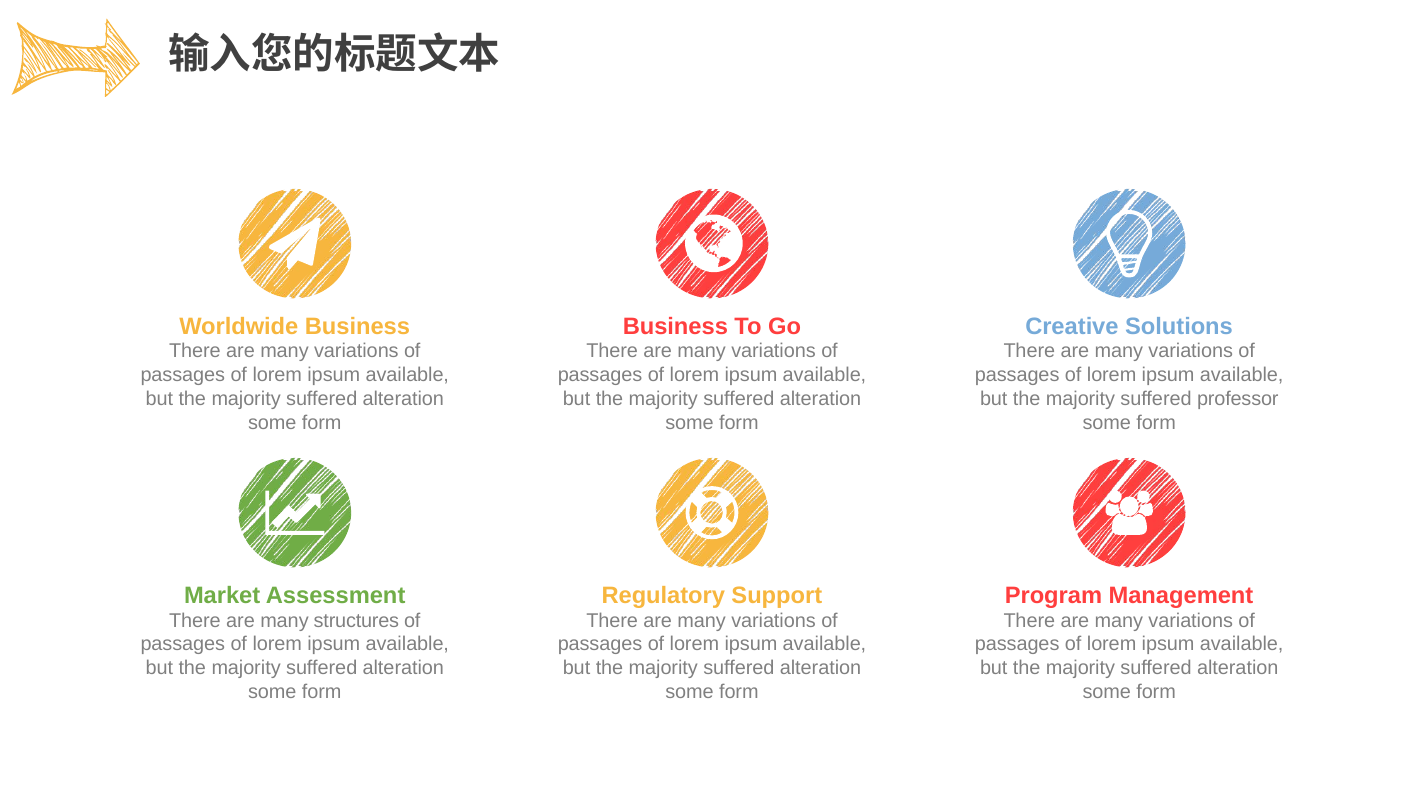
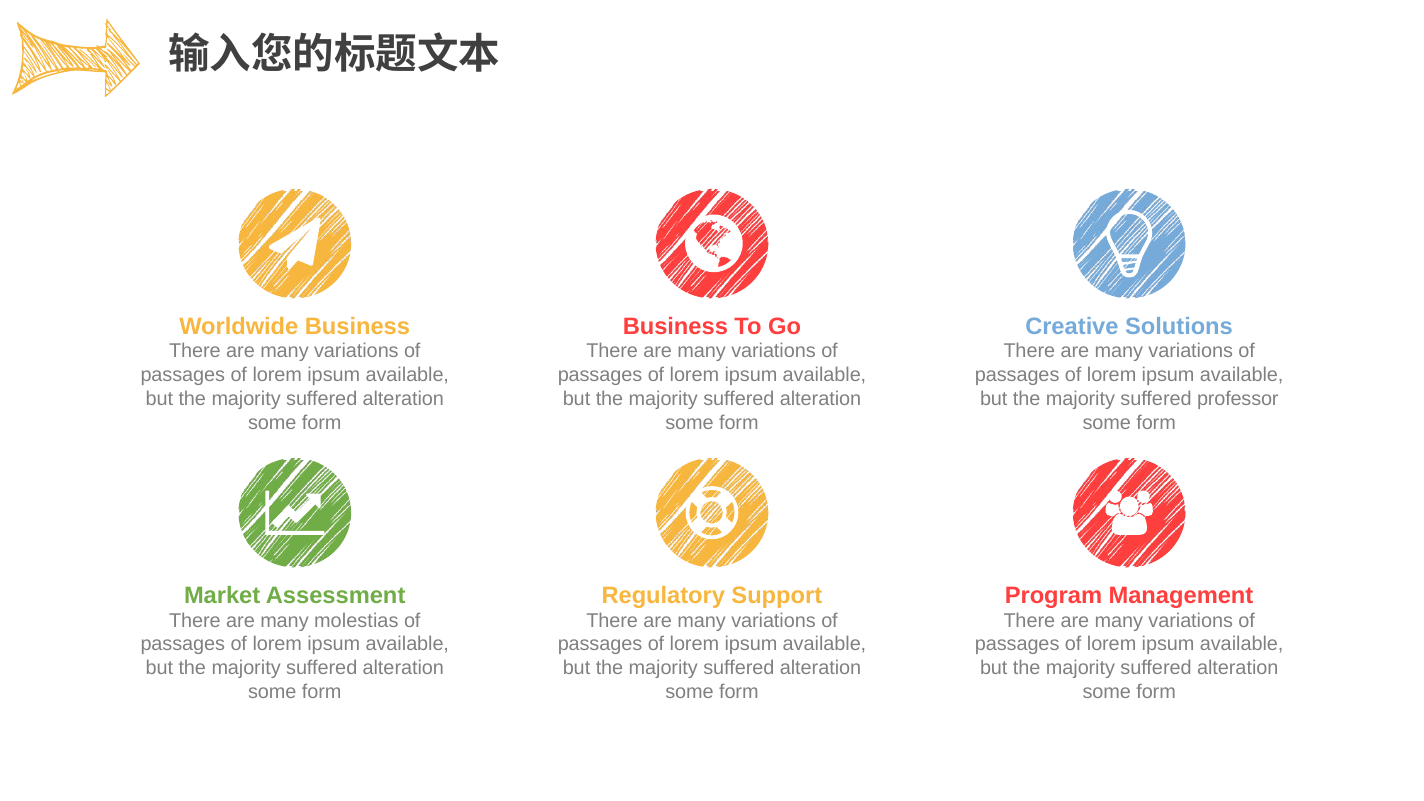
structures: structures -> molestias (356, 620)
